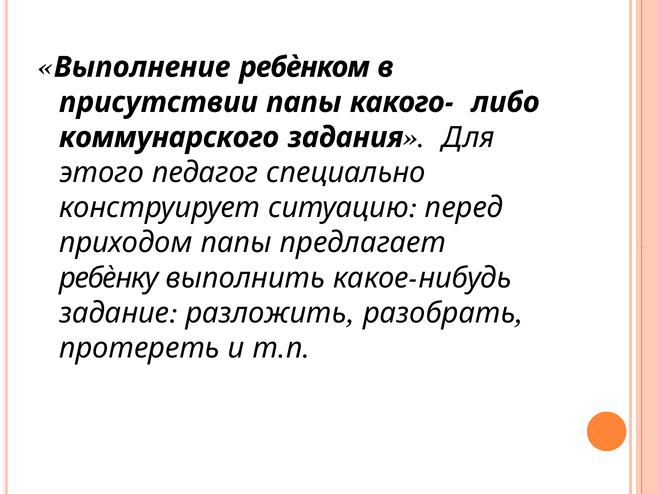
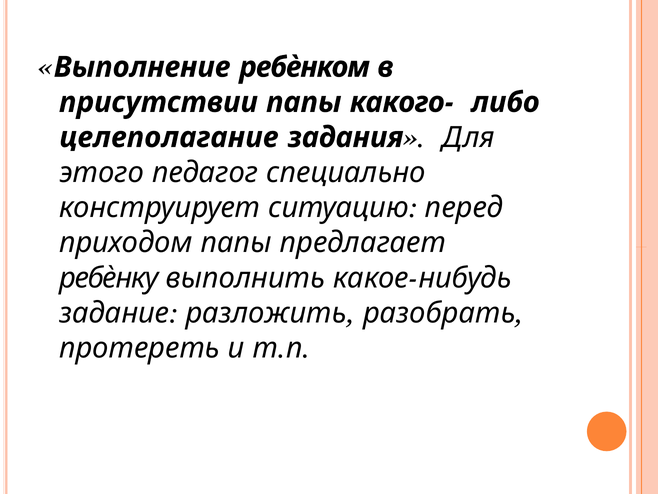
коммунарского: коммунарского -> целеполагание (169, 137)
